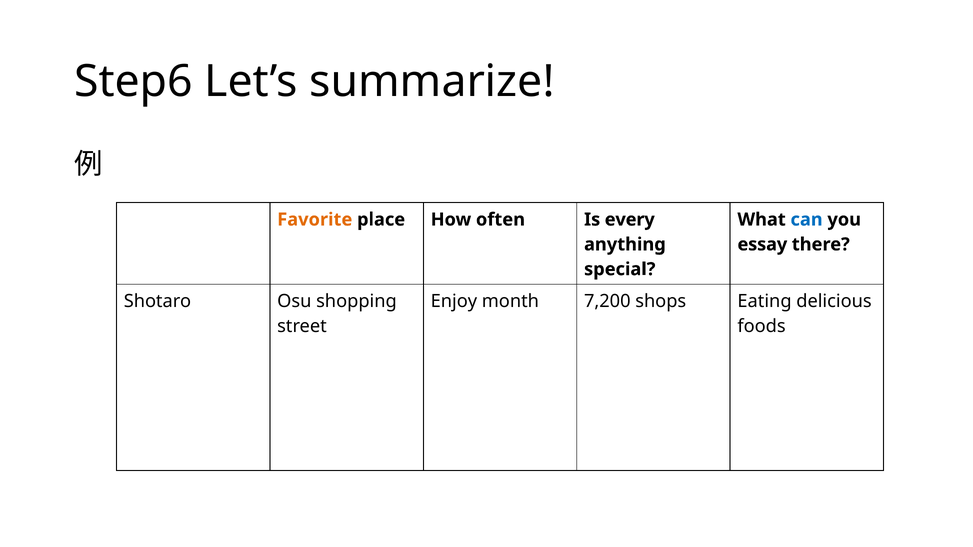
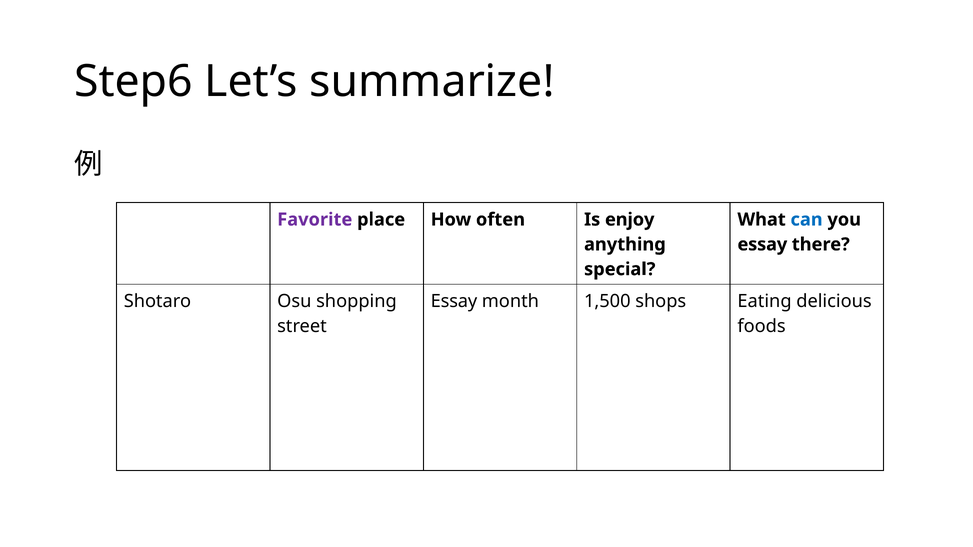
Favorite colour: orange -> purple (315, 220)
every: every -> enjoy (630, 220)
Enjoy: Enjoy -> Essay (454, 302)
7,200: 7,200 -> 1,500 (607, 302)
